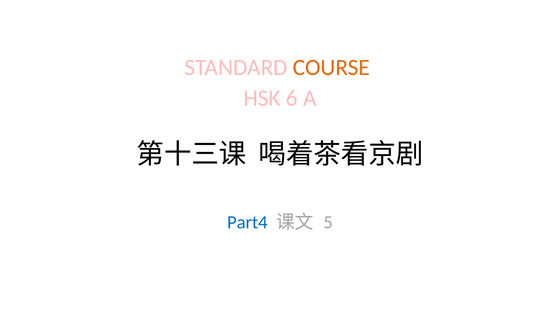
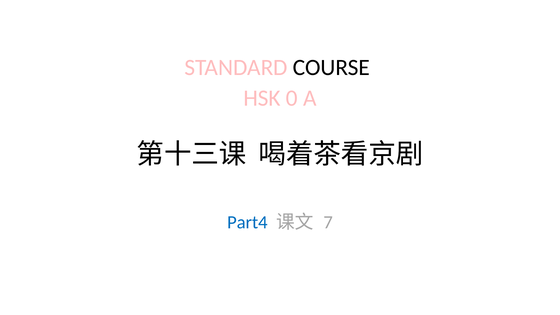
COURSE colour: orange -> black (331, 67)
6: 6 -> 0 (292, 98)
5: 5 -> 7 (328, 222)
